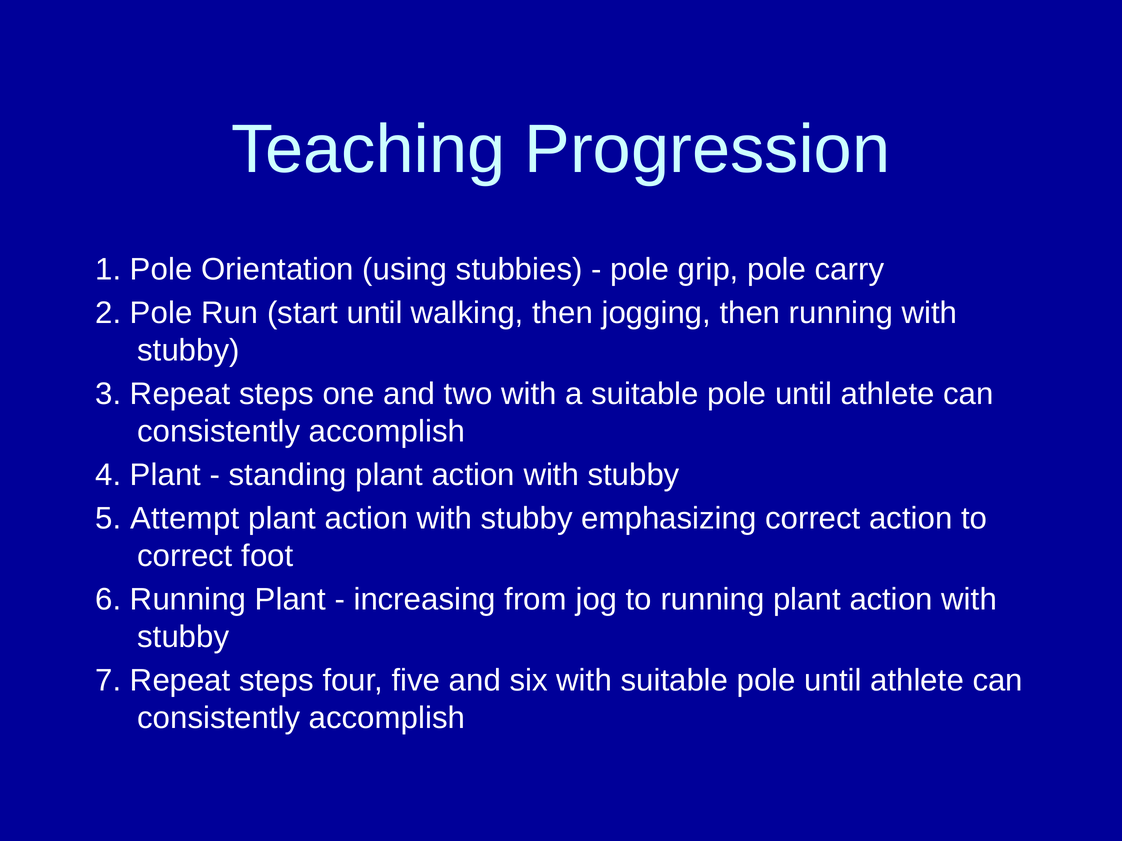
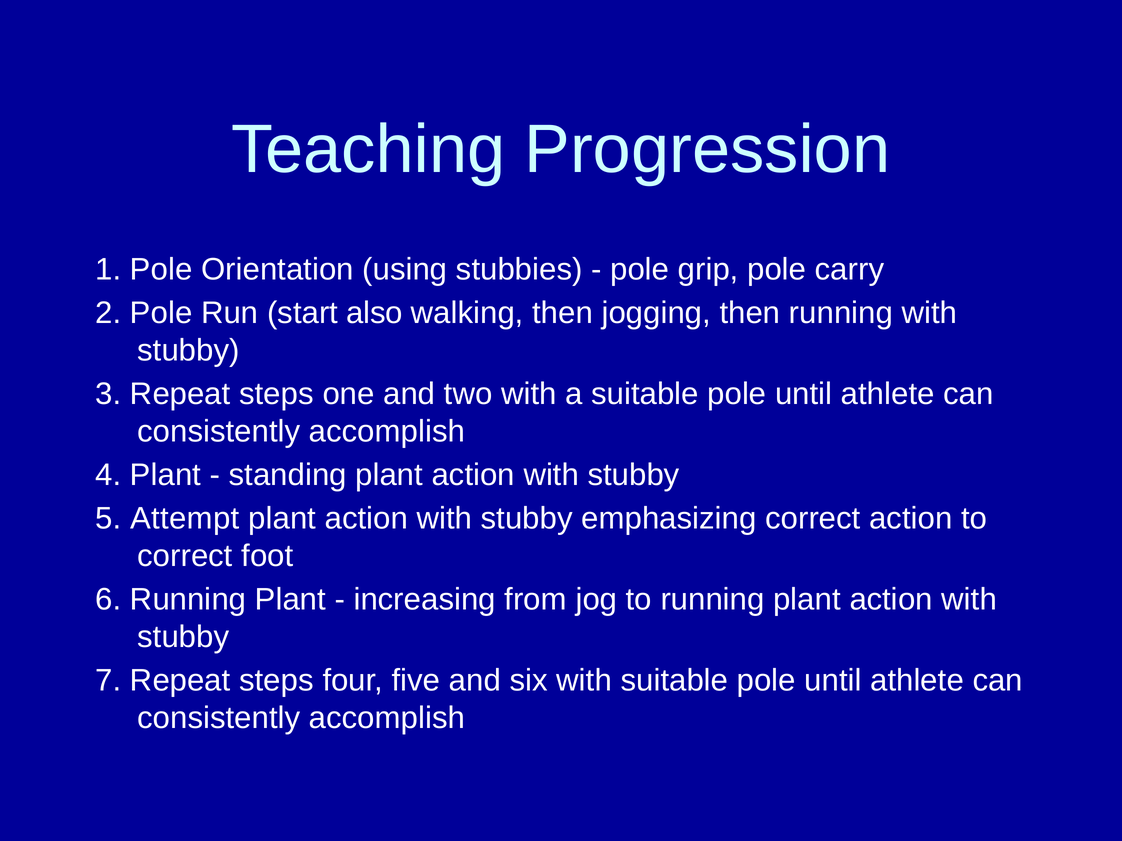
start until: until -> also (375, 313)
